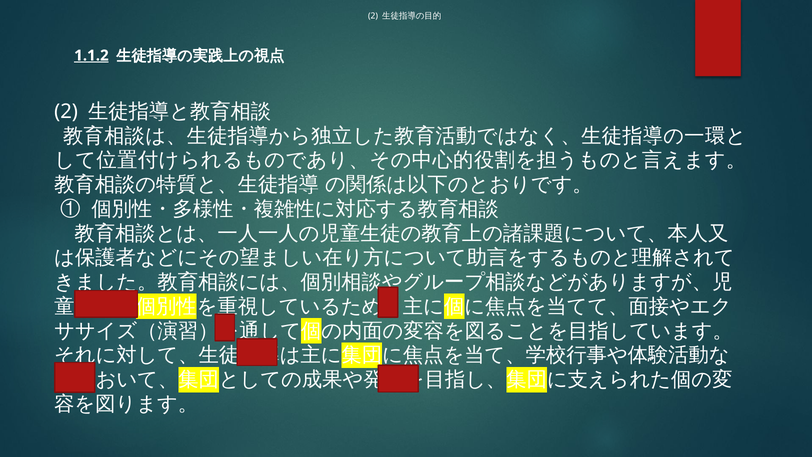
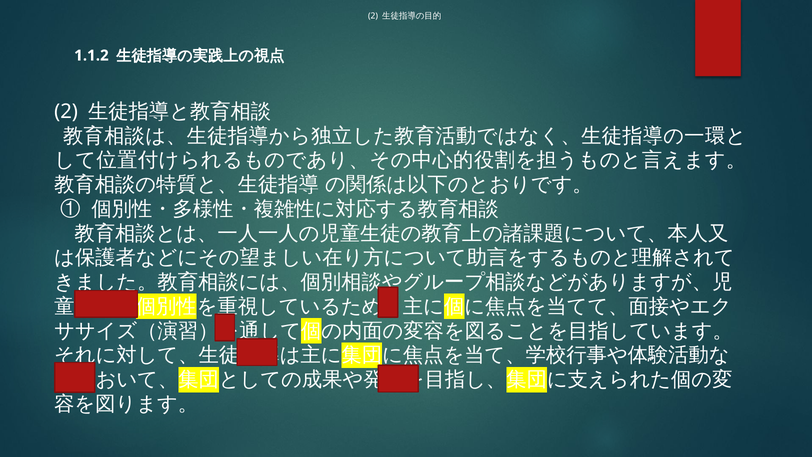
1.1.2 underline: present -> none (91, 55)
